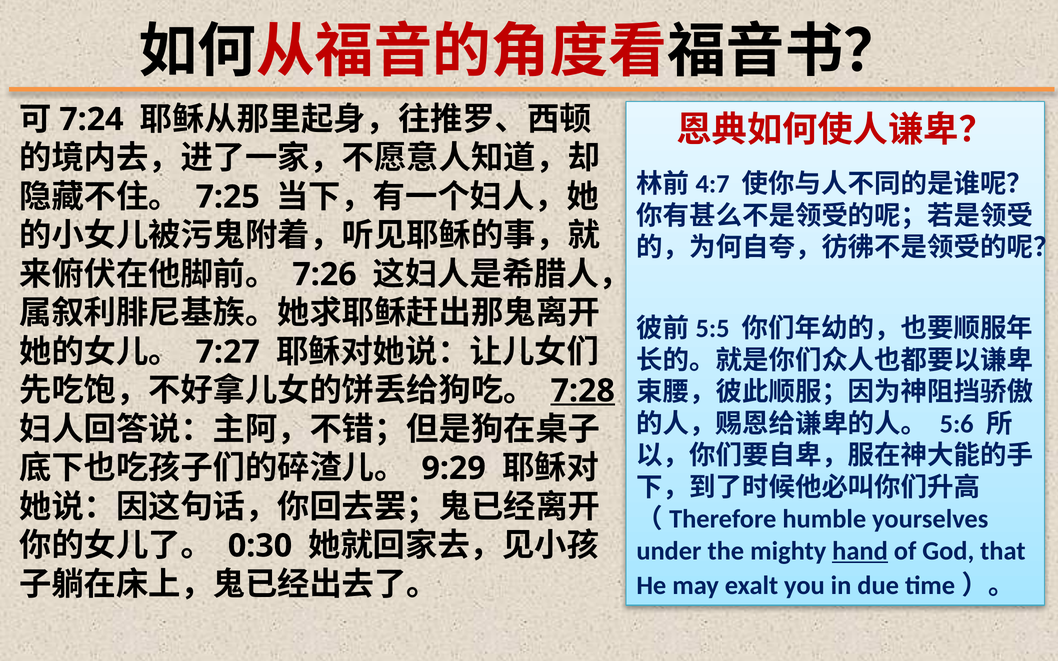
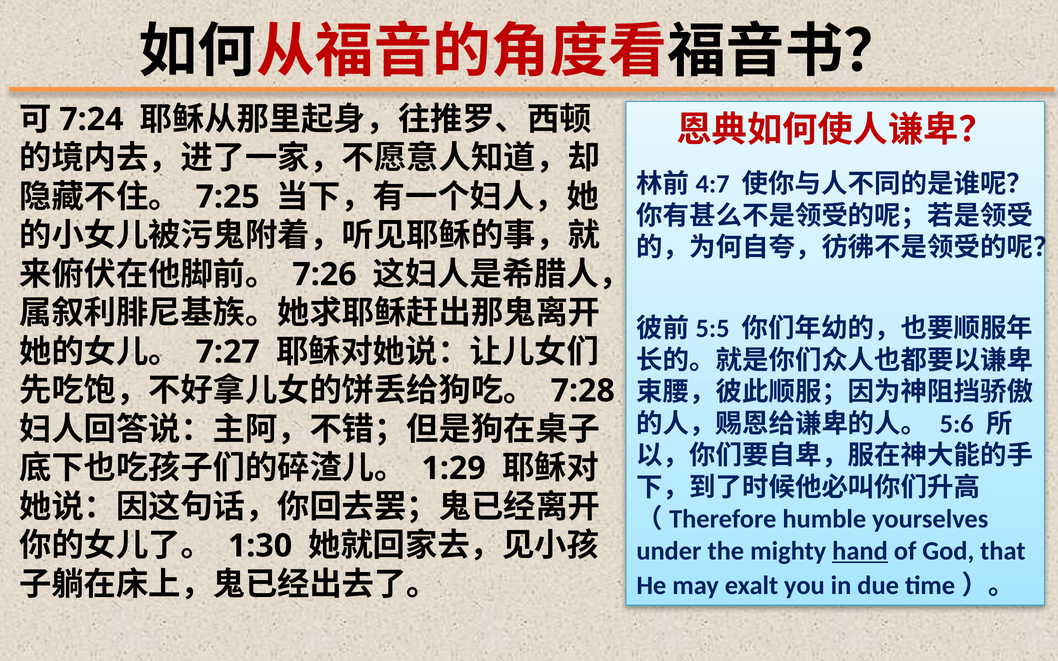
7:28 underline: present -> none (583, 391)
9:29: 9:29 -> 1:29 (454, 468)
0:30: 0:30 -> 1:30 (260, 546)
